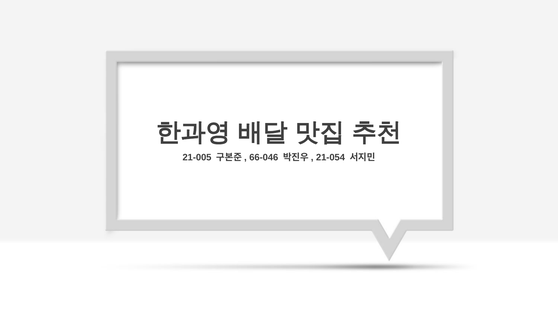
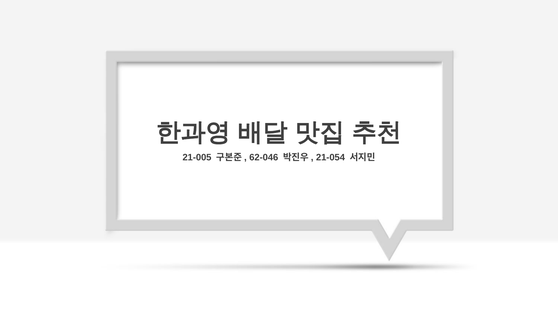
66-046: 66-046 -> 62-046 (264, 157)
